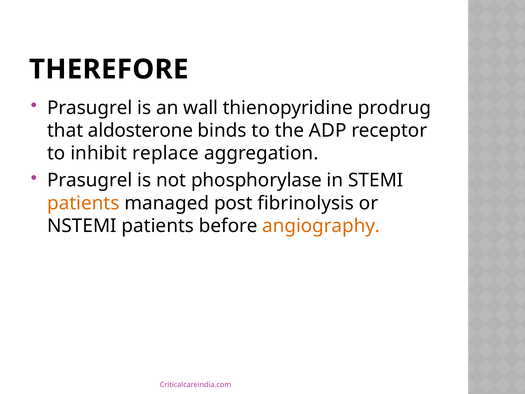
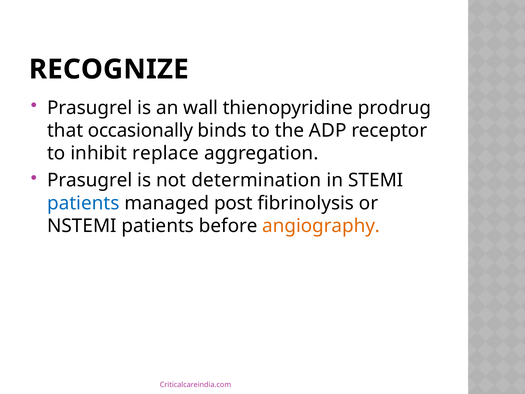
THEREFORE: THEREFORE -> RECOGNIZE (109, 69)
aldosterone: aldosterone -> occasionally (140, 130)
phosphorylase: phosphorylase -> determination (256, 180)
patients colour: orange -> blue (83, 203)
